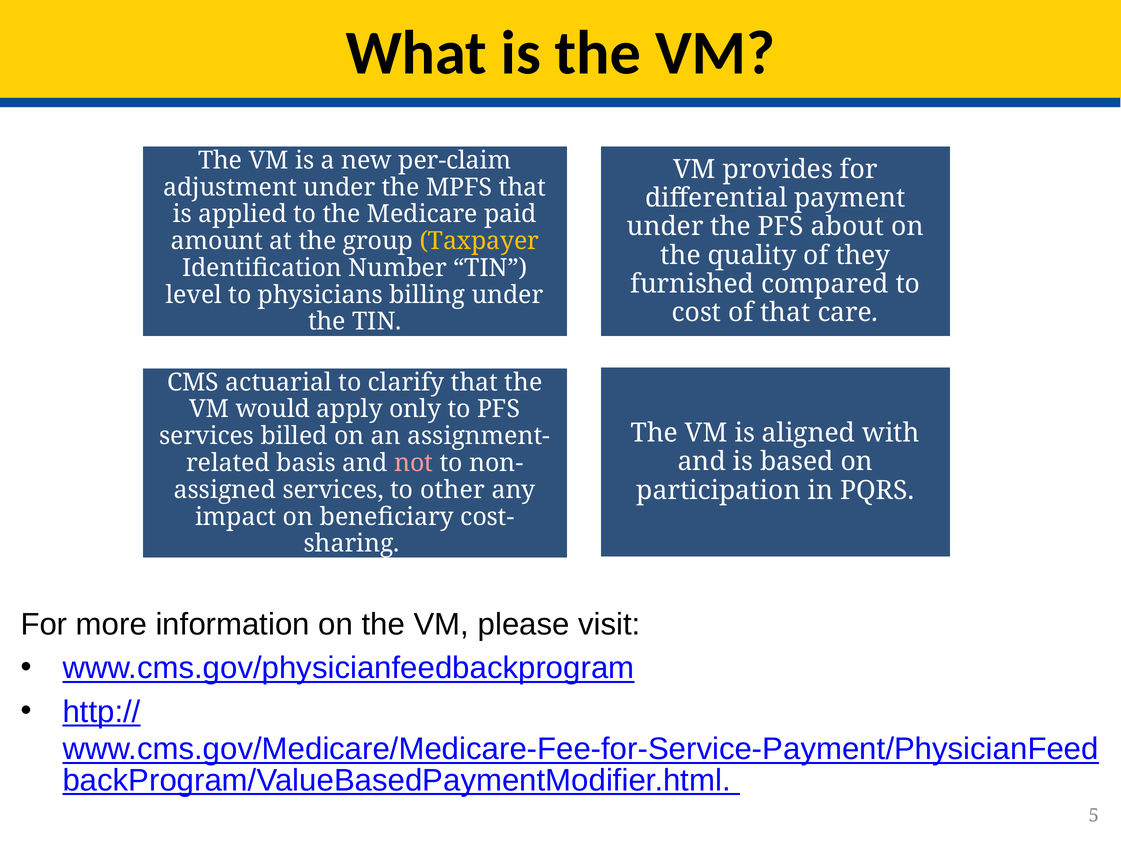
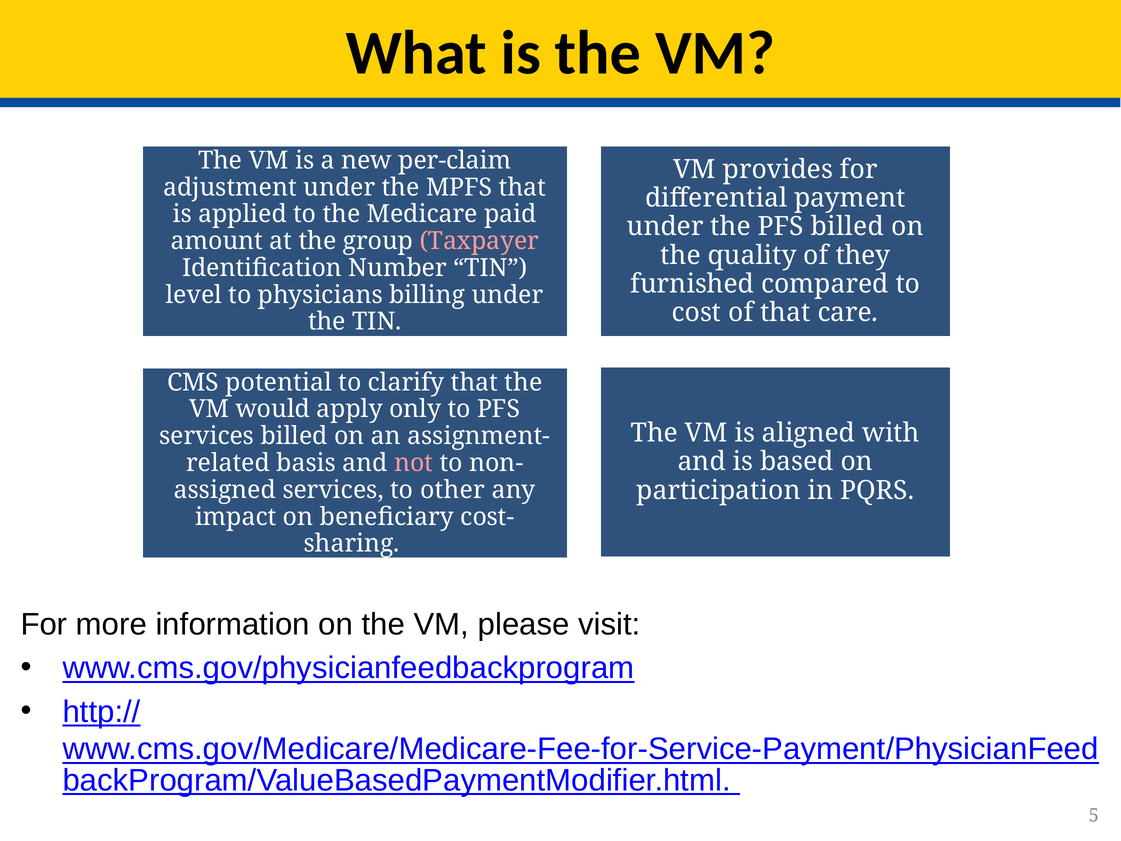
PFS about: about -> billed (847, 227)
Taxpayer colour: yellow -> pink (479, 241)
actuarial: actuarial -> potential (279, 382)
